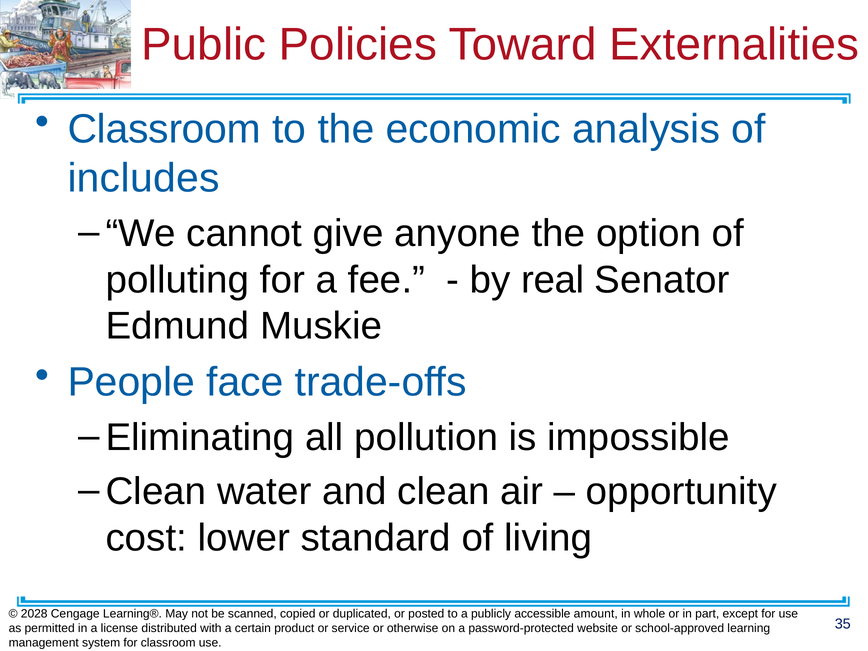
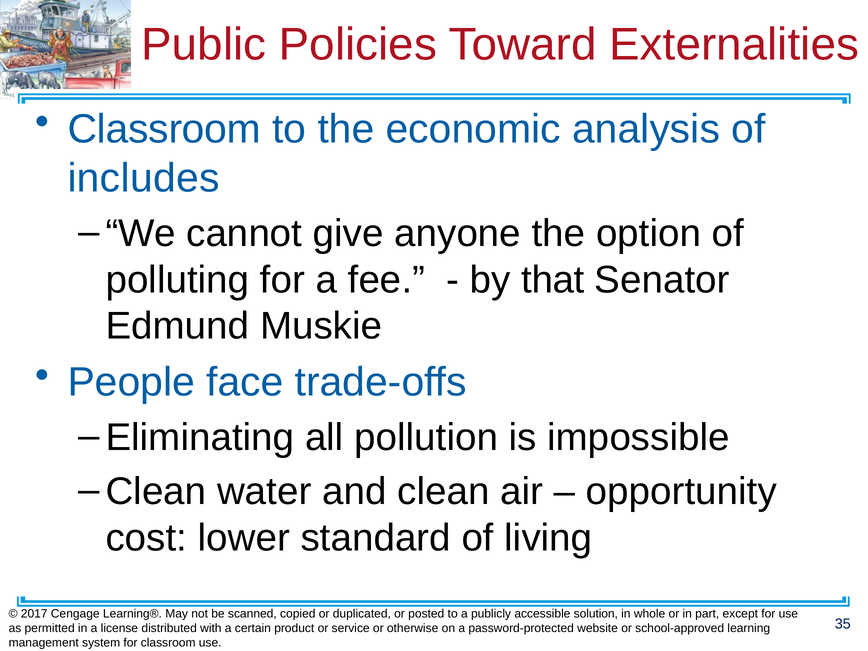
real: real -> that (553, 280)
2028: 2028 -> 2017 (34, 614)
amount: amount -> solution (596, 614)
